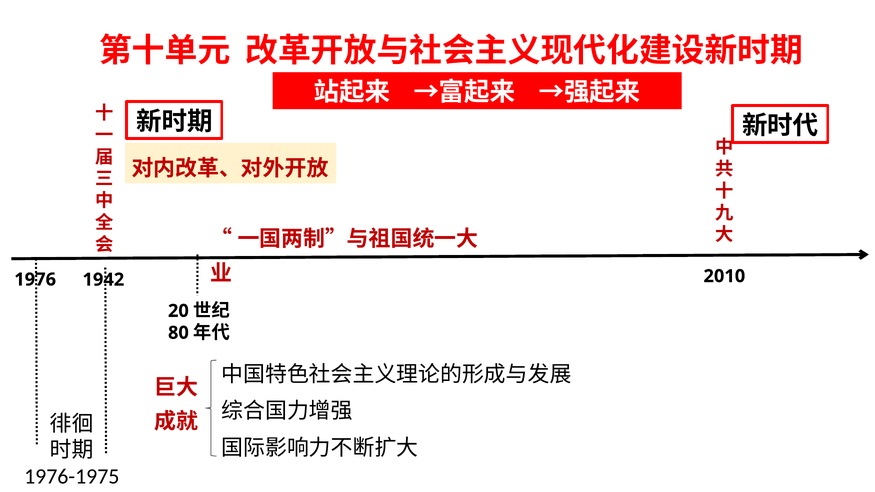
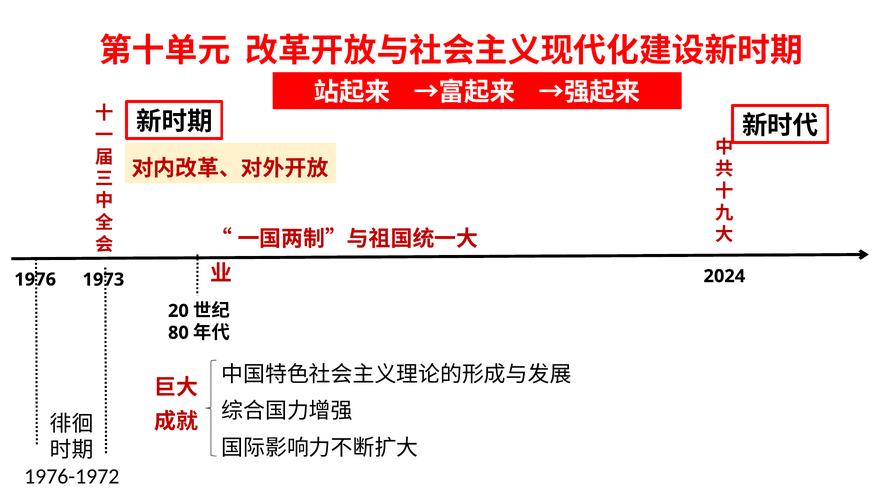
2010: 2010 -> 2024 (724, 276)
1942: 1942 -> 1973 (103, 280)
1976-1975: 1976-1975 -> 1976-1972 (72, 477)
